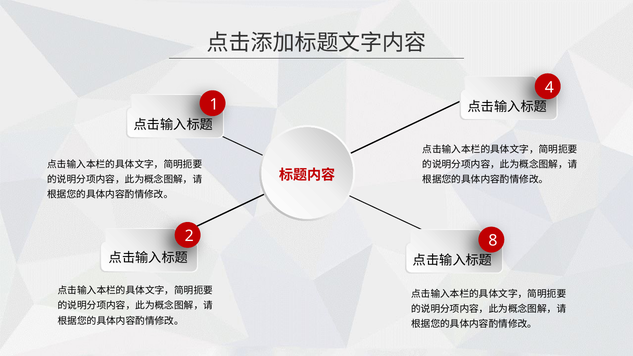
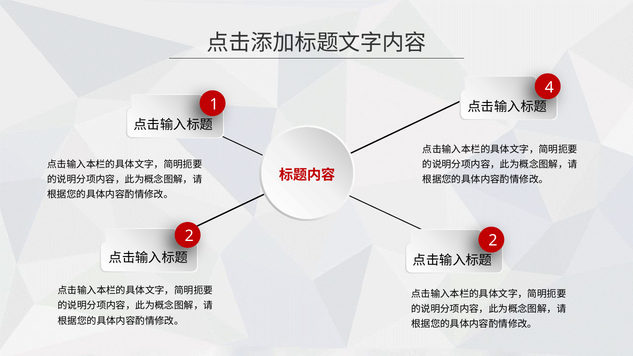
2 8: 8 -> 2 (493, 241)
